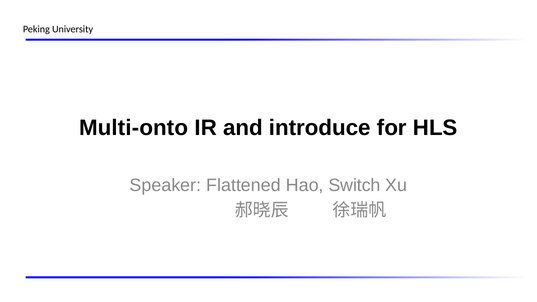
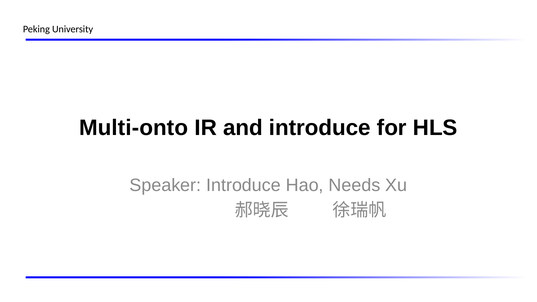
Speaker Flattened: Flattened -> Introduce (244, 185)
Switch: Switch -> Needs (354, 185)
